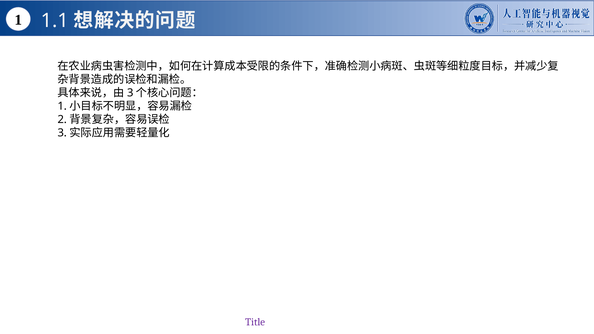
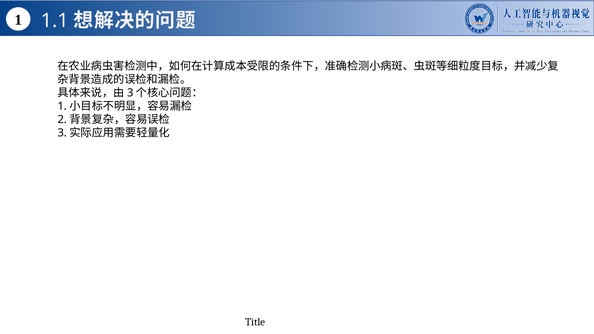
Title colour: purple -> black (255, 322)
